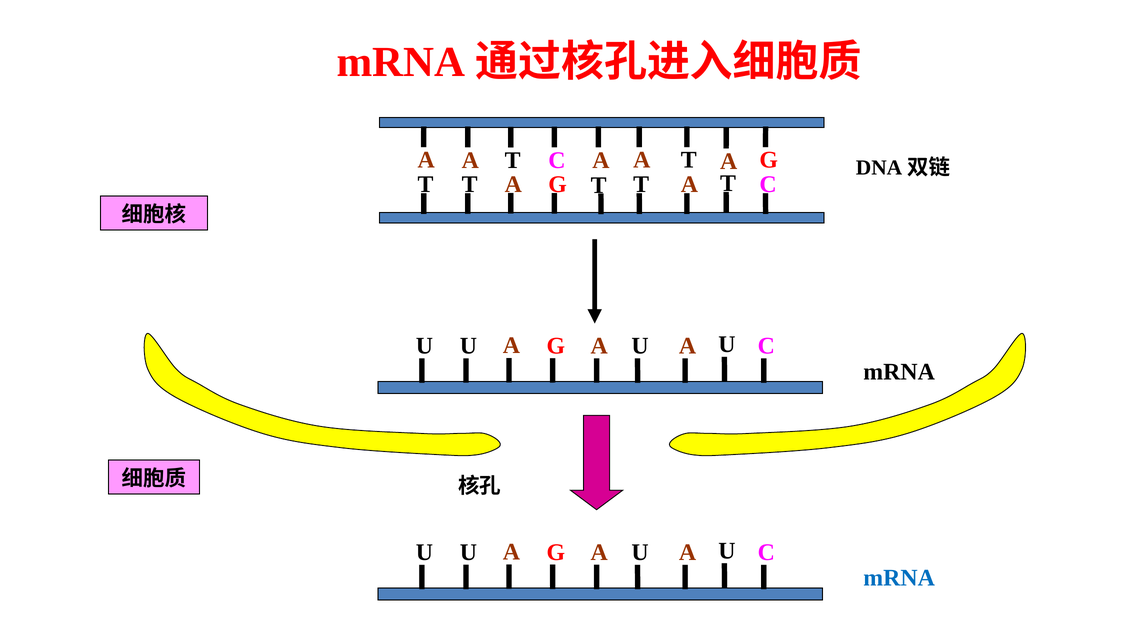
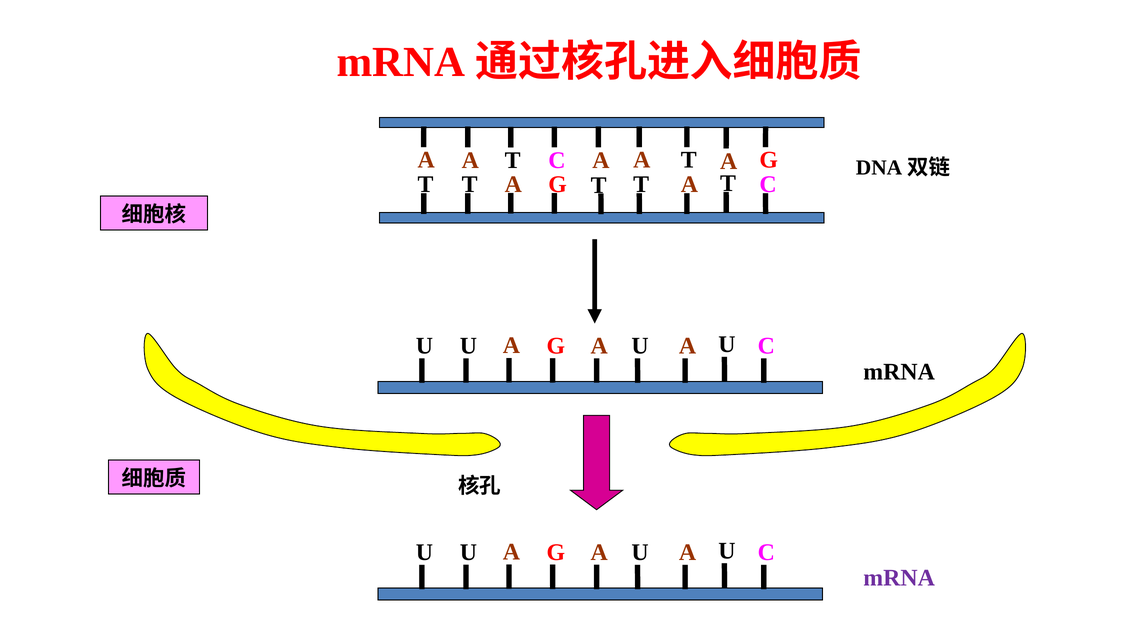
mRNA colour: blue -> purple (899, 579)
